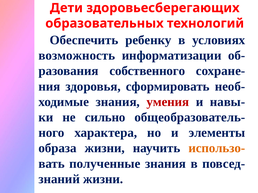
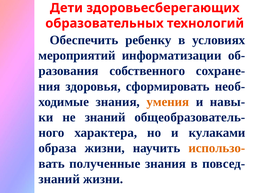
возможность: возможность -> мероприятий (77, 56)
умения colour: red -> orange (168, 102)
не сильно: сильно -> знаний (105, 118)
элементы: элементы -> кулаками (217, 133)
